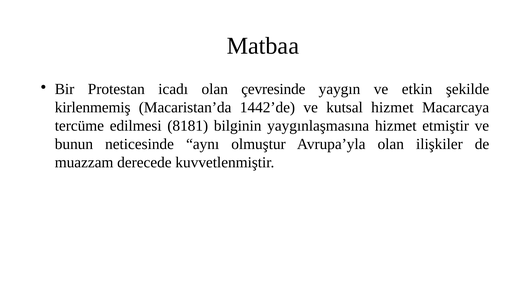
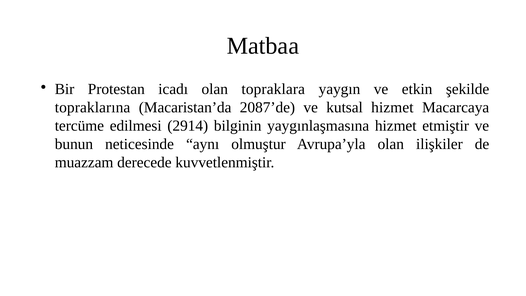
çevresinde: çevresinde -> topraklara (273, 89)
kirlenmemiş: kirlenmemiş -> topraklarına (93, 107)
1442’de: 1442’de -> 2087’de (267, 107)
8181: 8181 -> 2914 (188, 126)
